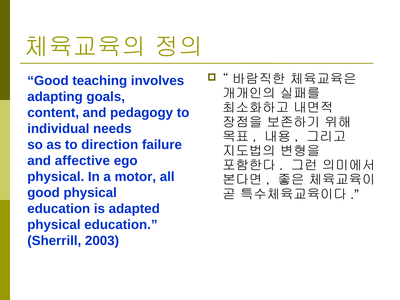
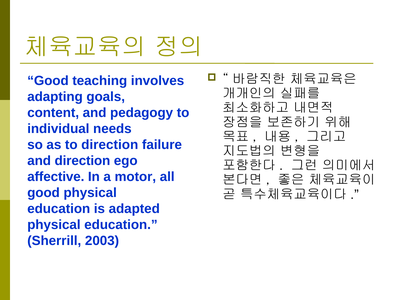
and affective: affective -> direction (82, 161)
physical: physical -> affective (56, 177)
